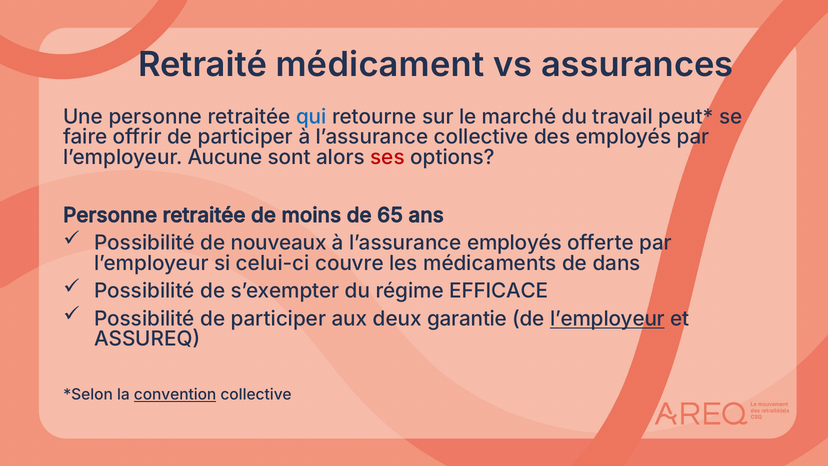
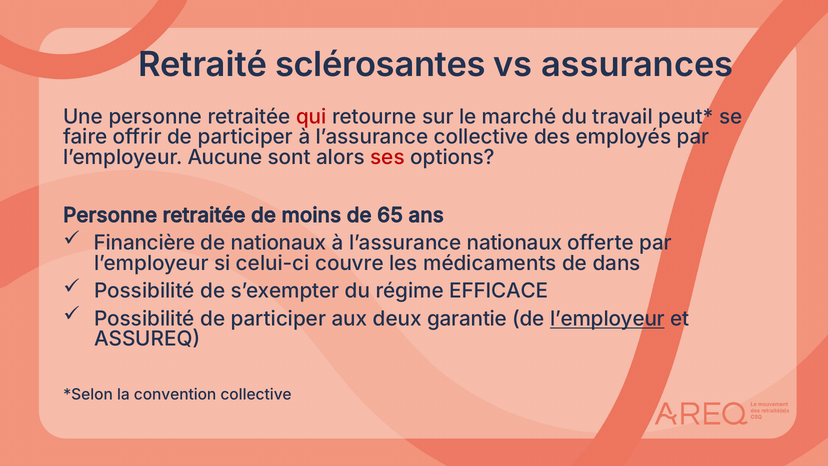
médicament: médicament -> sclérosantes (380, 65)
qui colour: blue -> red (311, 117)
Possibilité: Possibilité -> Financière (145, 243)
de nouveaux: nouveaux -> nationaux (279, 243)
l’assurance employés: employés -> nationaux (515, 243)
convention underline: present -> none (175, 395)
